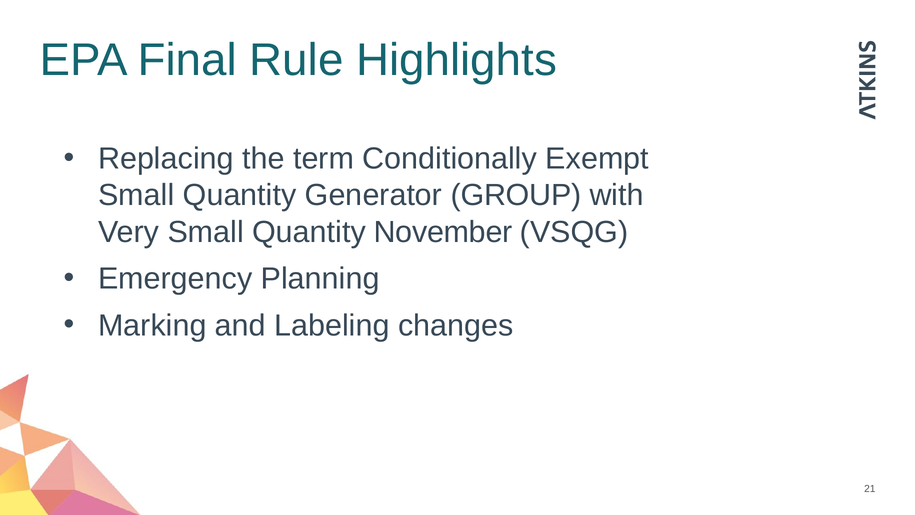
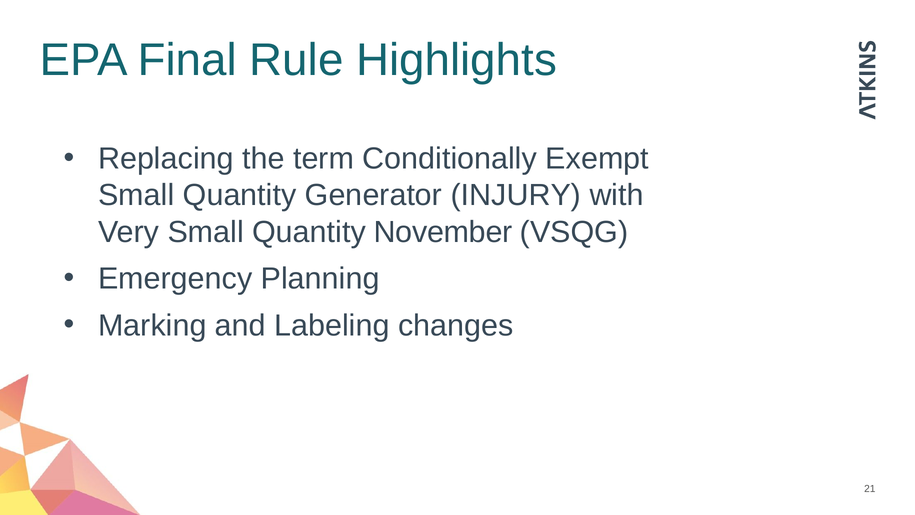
GROUP: GROUP -> INJURY (516, 195)
